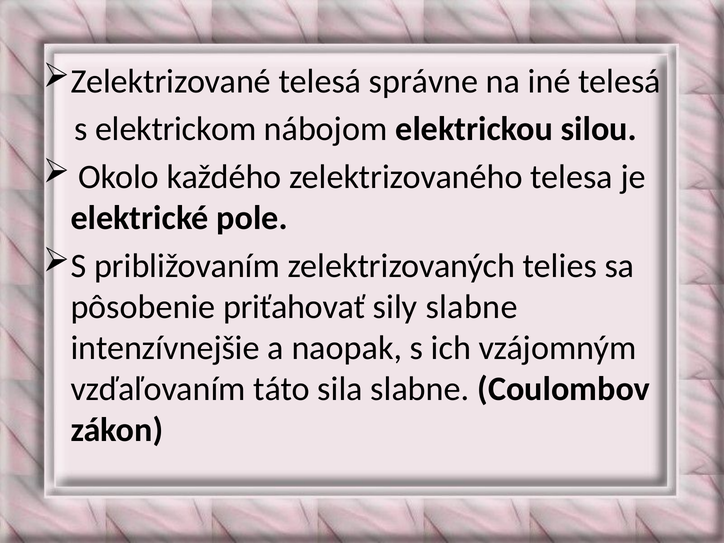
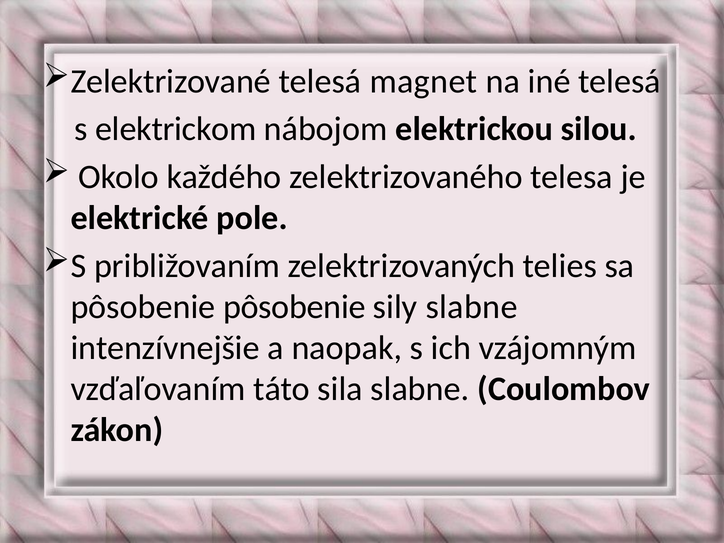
správne: správne -> magnet (423, 81)
pôsobenie priťahovať: priťahovať -> pôsobenie (294, 307)
